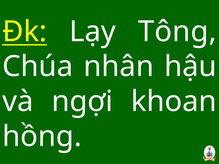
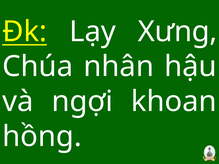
Tông: Tông -> Xưng (178, 32)
